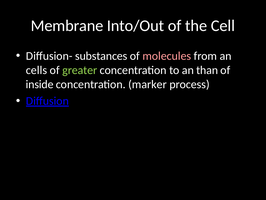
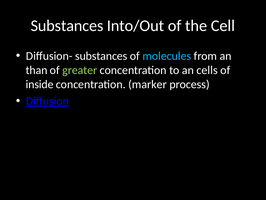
Membrane: Membrane -> Substances (67, 26)
molecules colour: pink -> light blue (167, 56)
cells: cells -> than (37, 70)
than: than -> cells (207, 70)
